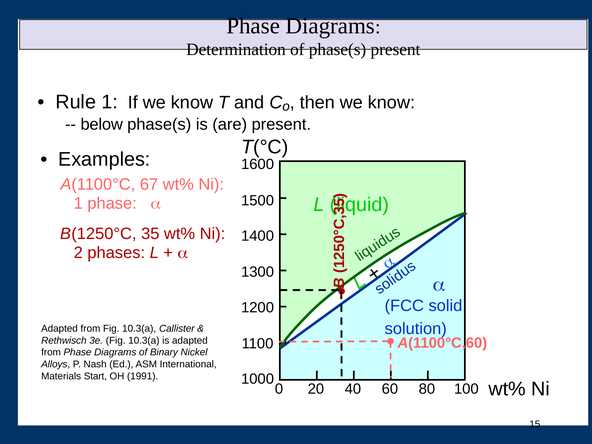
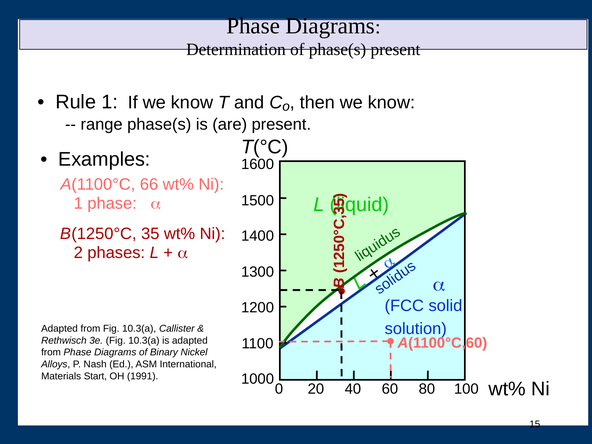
below: below -> range (102, 124)
67: 67 -> 66 (149, 185)
